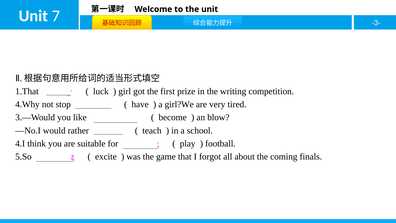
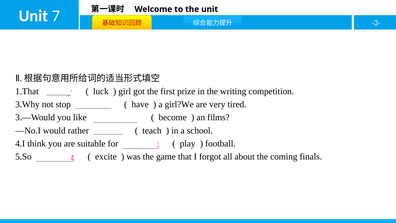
4.Why: 4.Why -> 3.Why (27, 104)
blow: blow -> films (218, 117)
